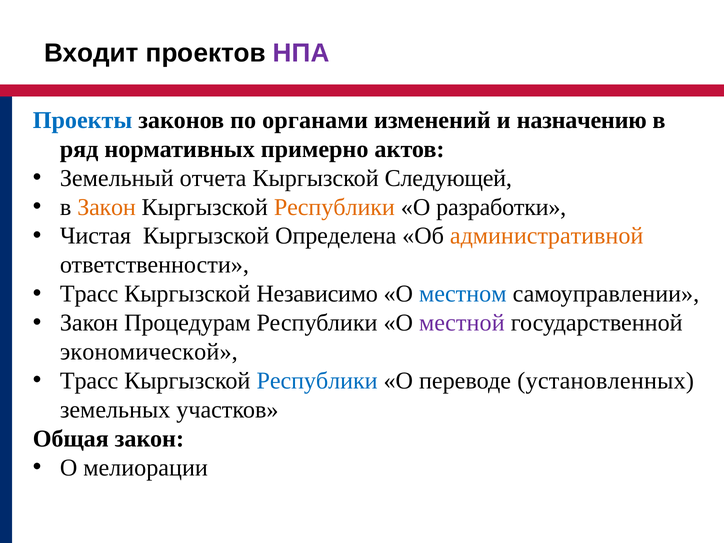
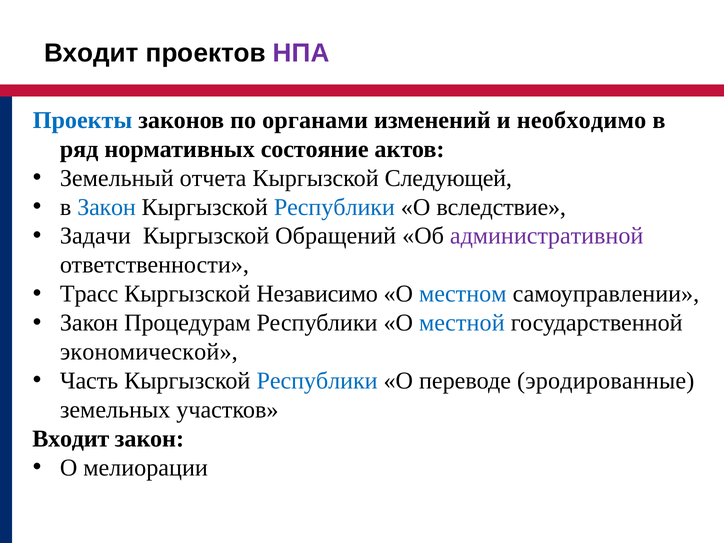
назначению: назначению -> необходимо (582, 120)
примерно: примерно -> состояние (315, 149)
Закон colour: orange -> blue (107, 207)
Республики colour: orange -> blue (334, 207)
разработки: разработки -> вследствие (501, 207)
Чистая: Чистая -> Задачи (95, 236)
Определена: Определена -> Обращений (336, 236)
административной colour: orange -> purple (547, 236)
местной colour: purple -> blue (462, 323)
Трасс: Трасс -> Часть (89, 381)
установленных: установленных -> эродированные (606, 381)
Общая: Общая -> Входит (71, 439)
